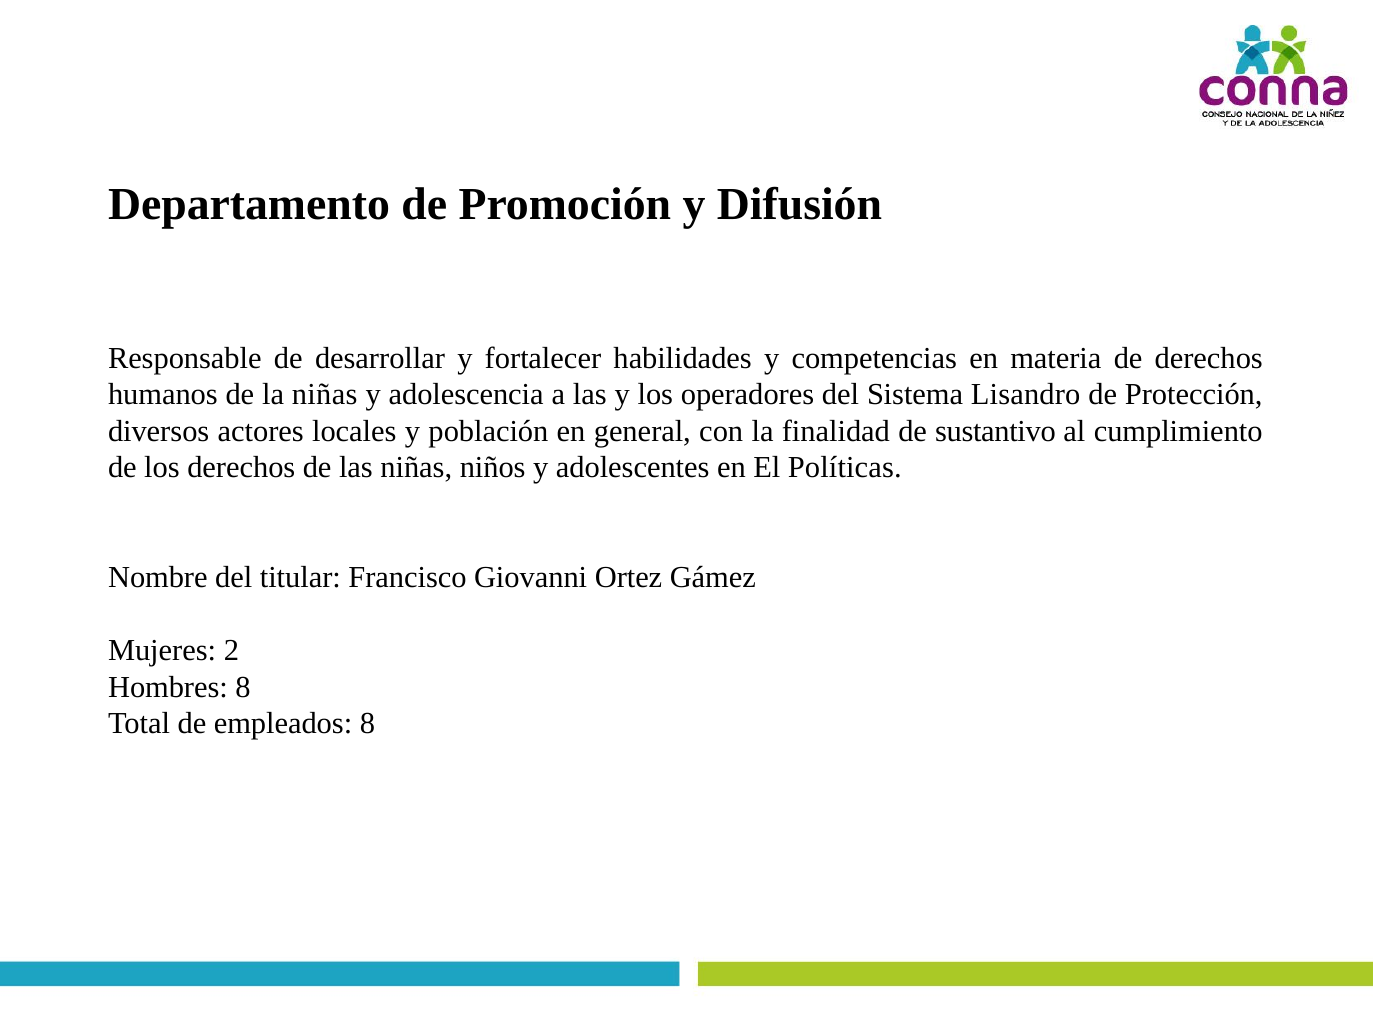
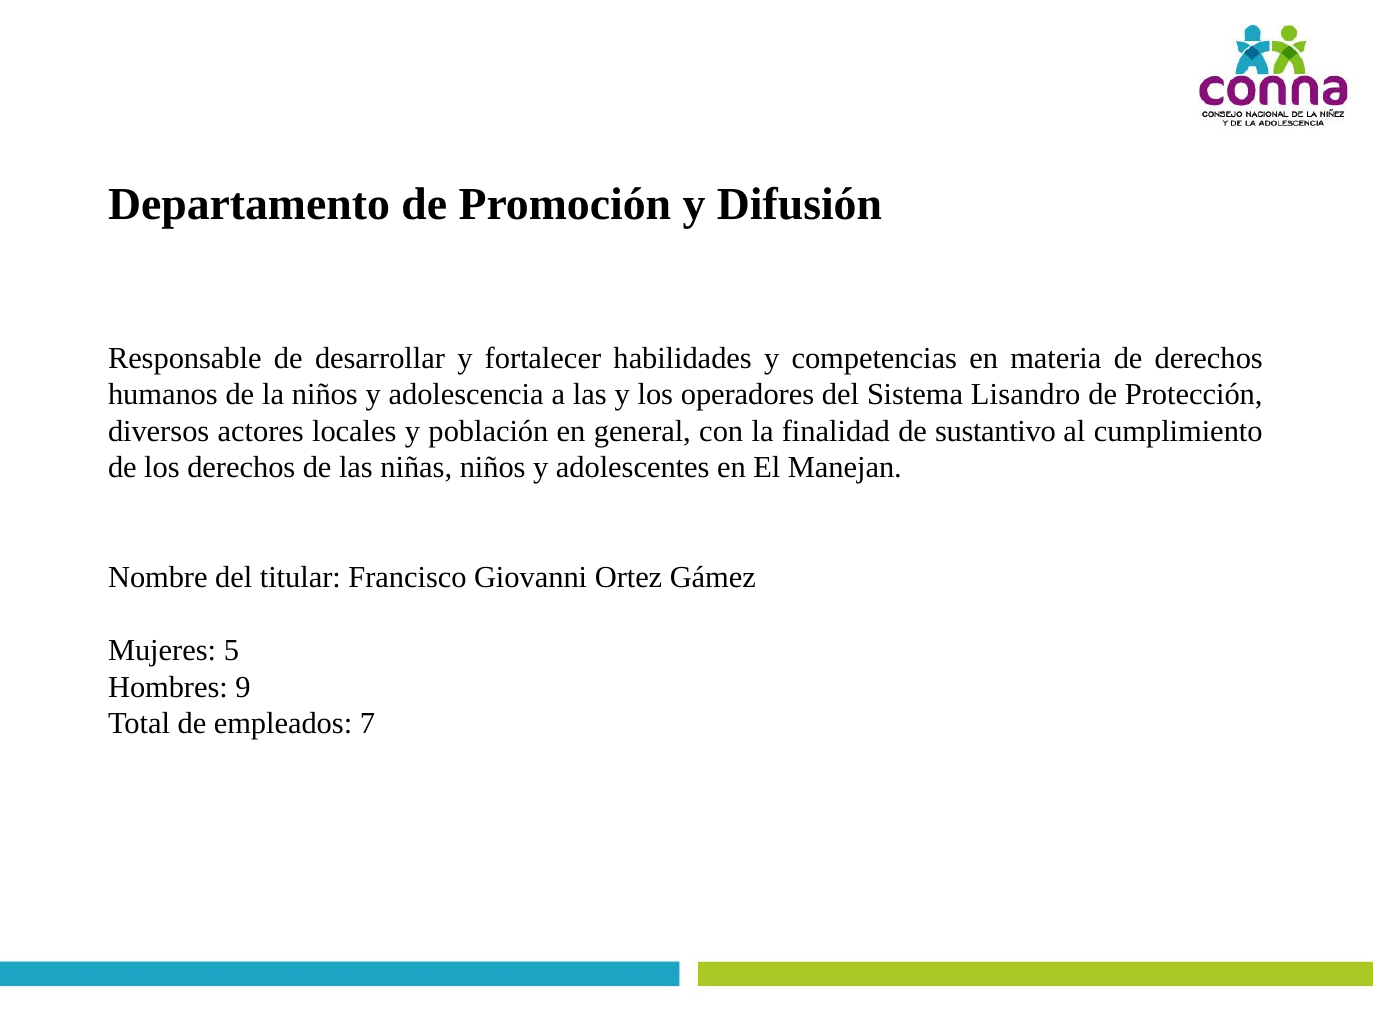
la niñas: niñas -> niños (325, 395)
Políticas: Políticas -> Manejan (845, 468)
2: 2 -> 5 (232, 650)
Hombres 8: 8 -> 9 (243, 687)
empleados 8: 8 -> 7 (367, 723)
